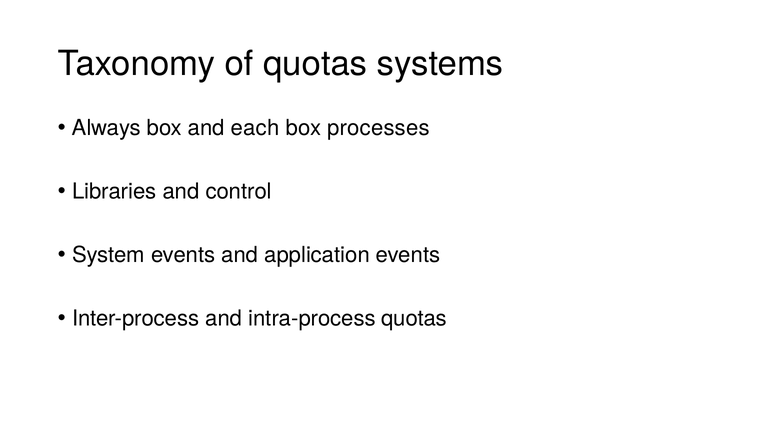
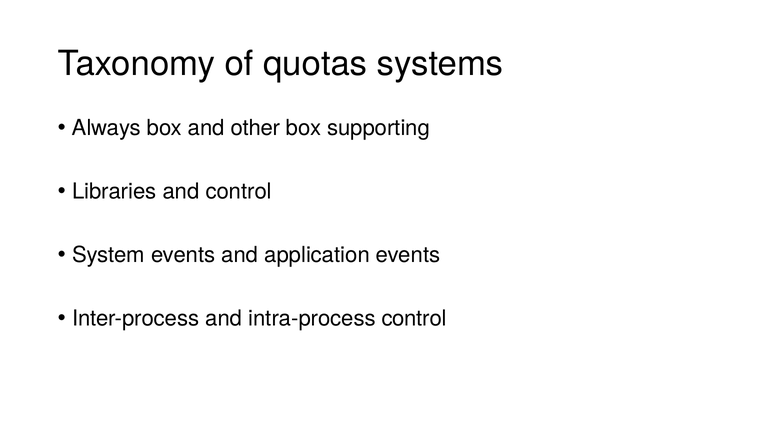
each: each -> other (255, 128)
processes: processes -> supporting (379, 128)
intra-process quotas: quotas -> control (414, 319)
